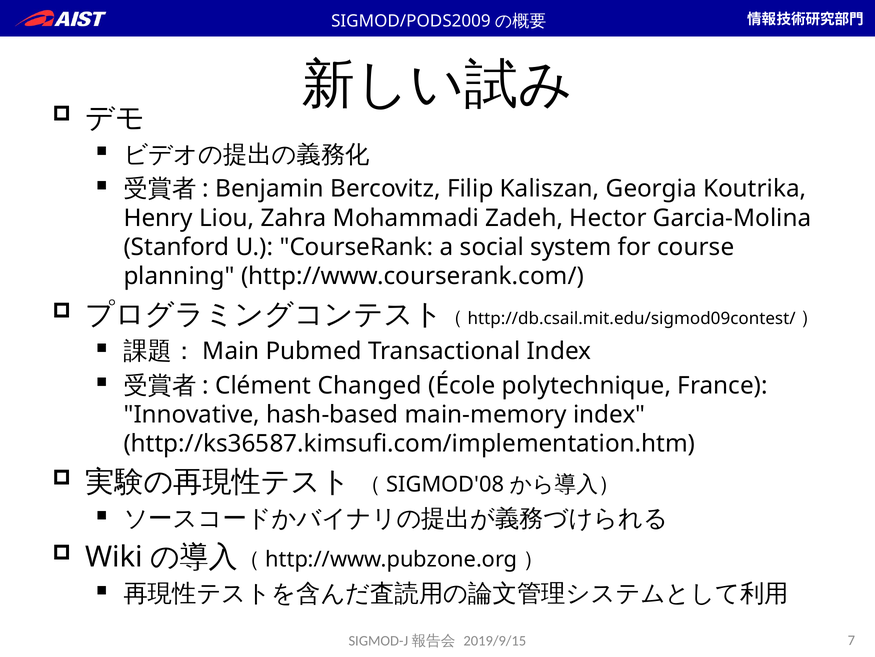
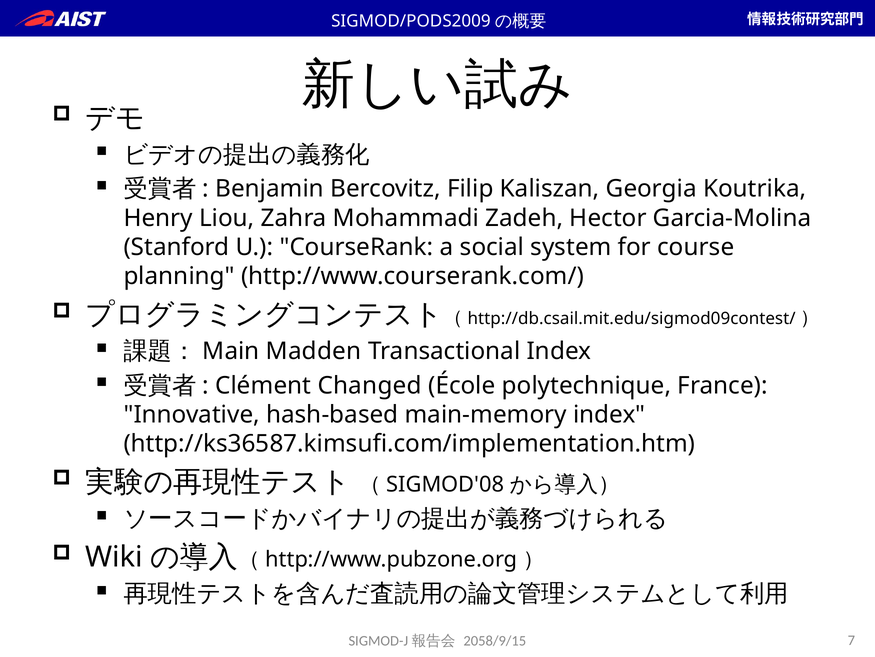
Pubmed: Pubmed -> Madden (314, 351)
2019/9/15: 2019/9/15 -> 2058/9/15 (495, 640)
